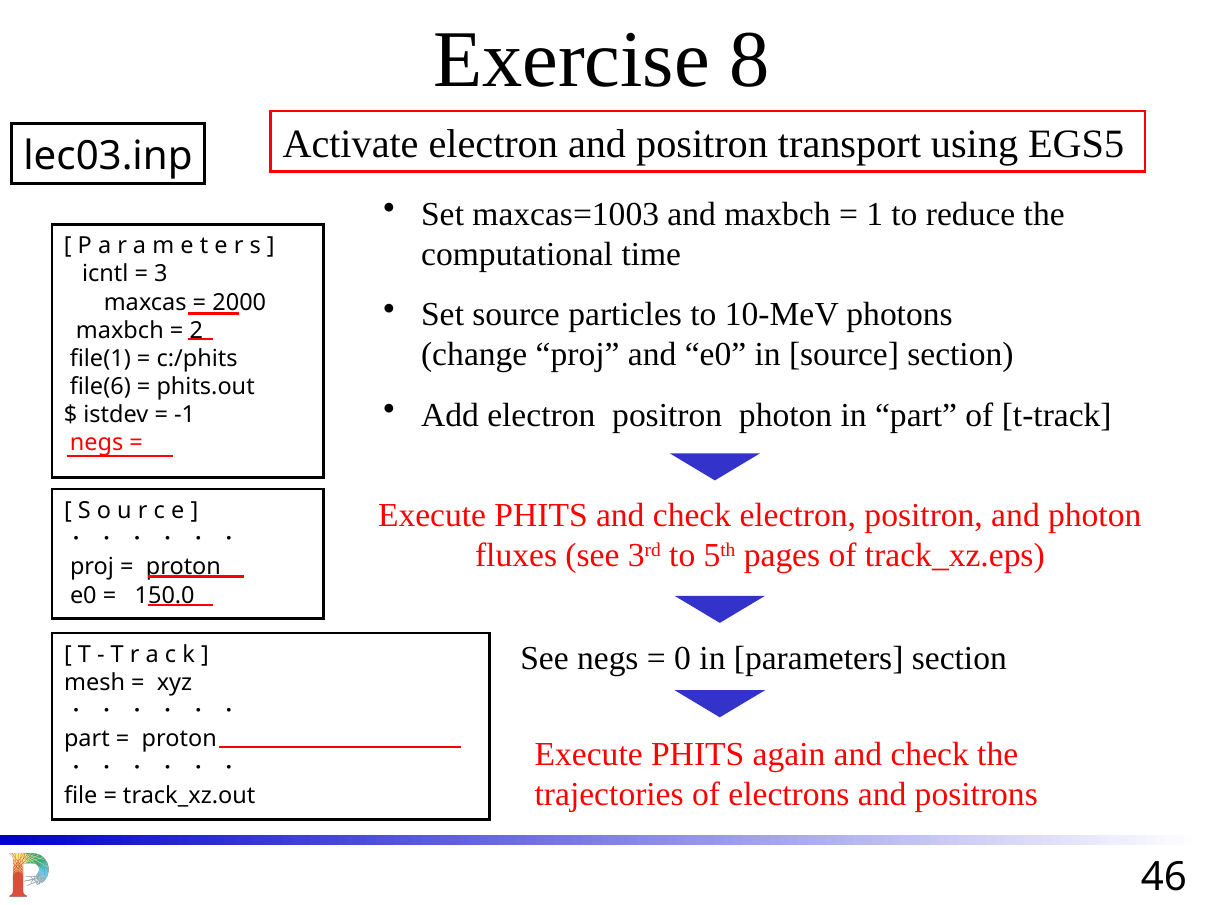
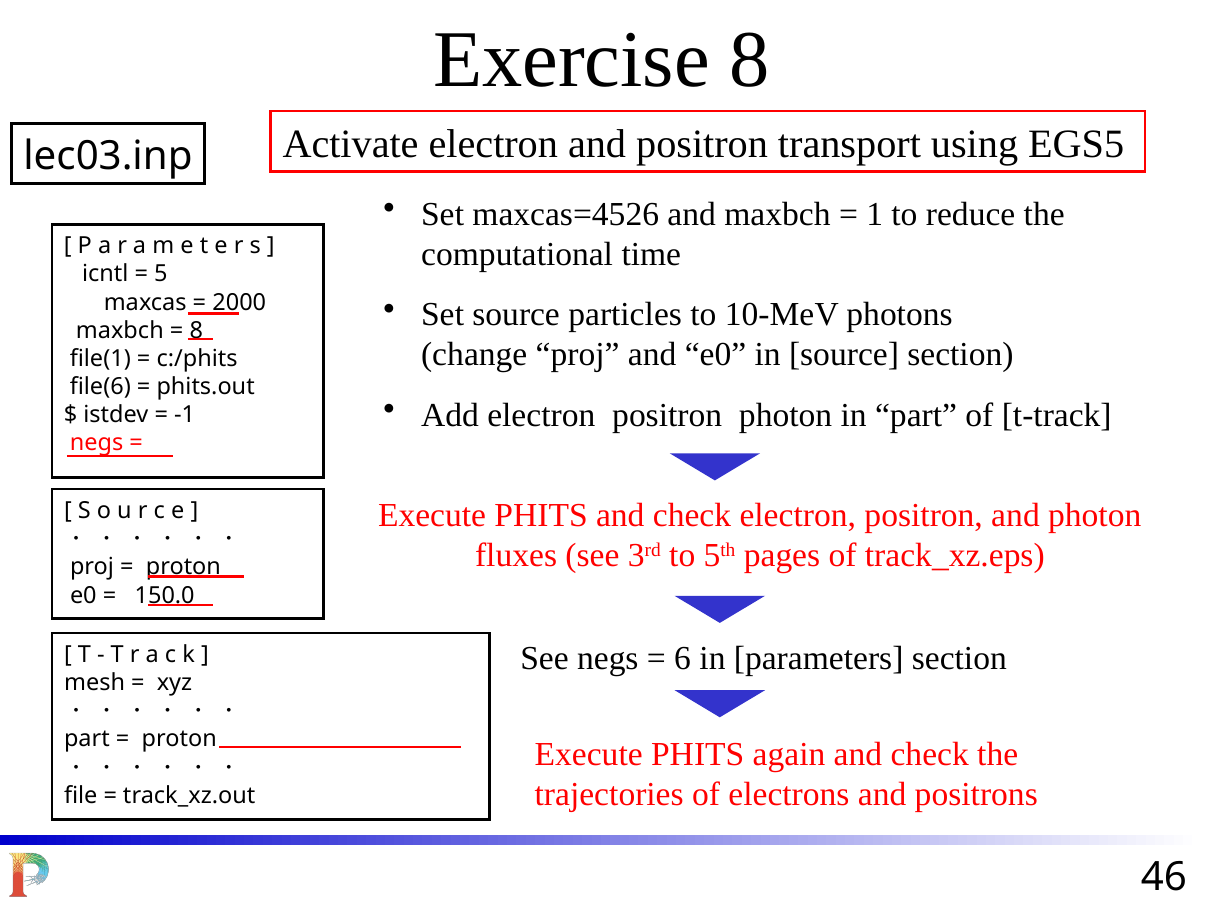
maxcas=1003: maxcas=1003 -> maxcas=4526 (566, 214)
3: 3 -> 5 (161, 274)
2: 2 -> 8 (196, 331)
0: 0 -> 6 (683, 659)
